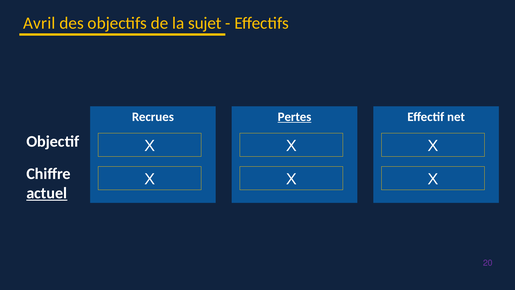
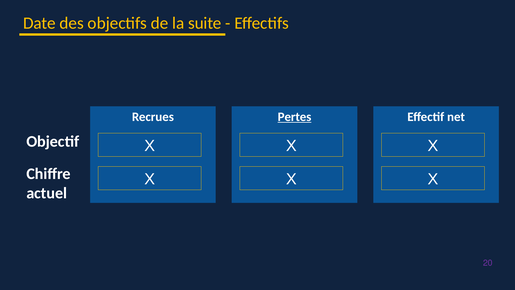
Avril: Avril -> Date (39, 23)
sujet: sujet -> suite (205, 23)
actuel underline: present -> none (47, 193)
